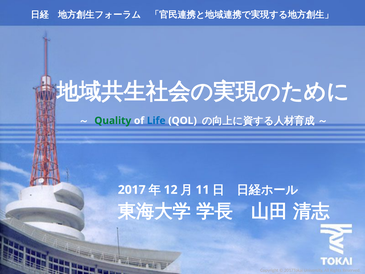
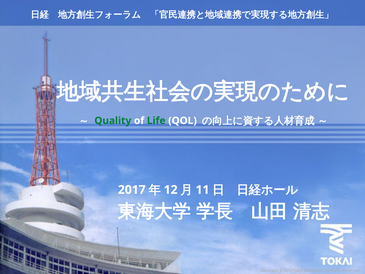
Life colour: blue -> green (156, 121)
